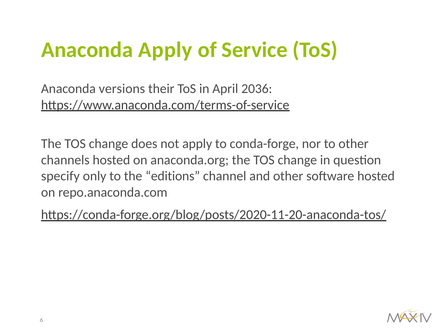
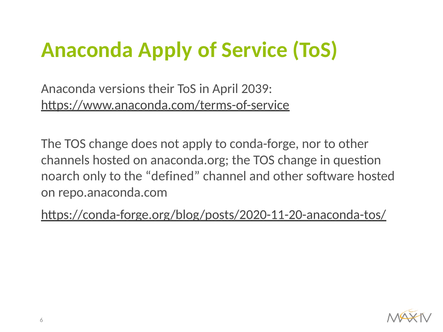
2036: 2036 -> 2039 (257, 89)
specify: specify -> noarch (60, 176)
editions: editions -> defined (173, 176)
